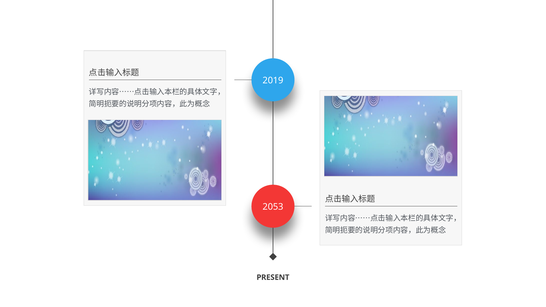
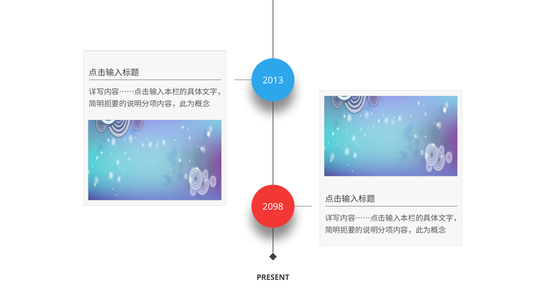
2019: 2019 -> 2013 (273, 80)
2053: 2053 -> 2098 (273, 207)
